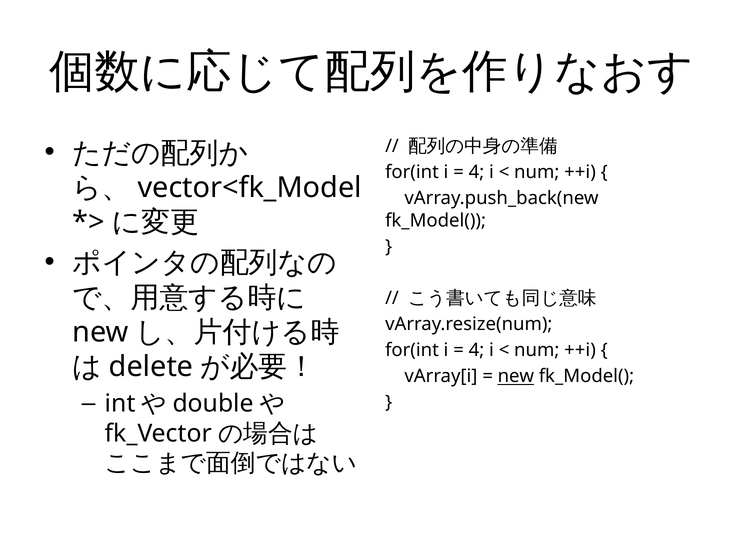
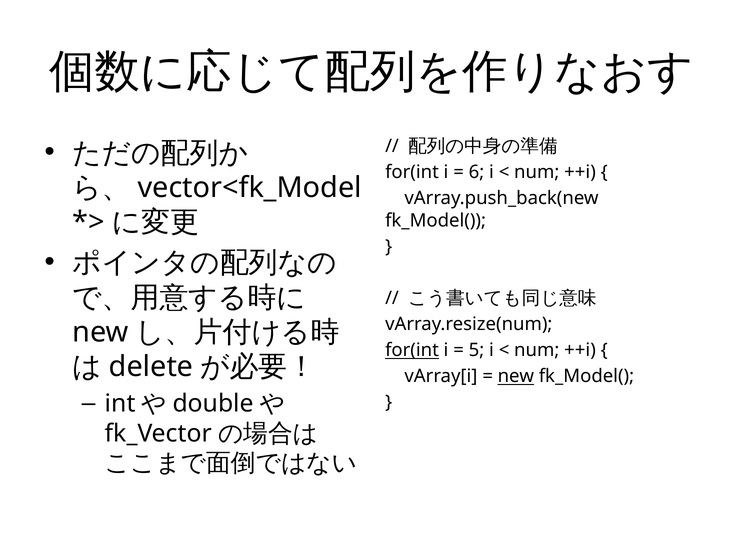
4: 4 -> 6 (477, 172)
for(int underline: none -> present (412, 351)
4: 4 -> 5 (477, 351)
